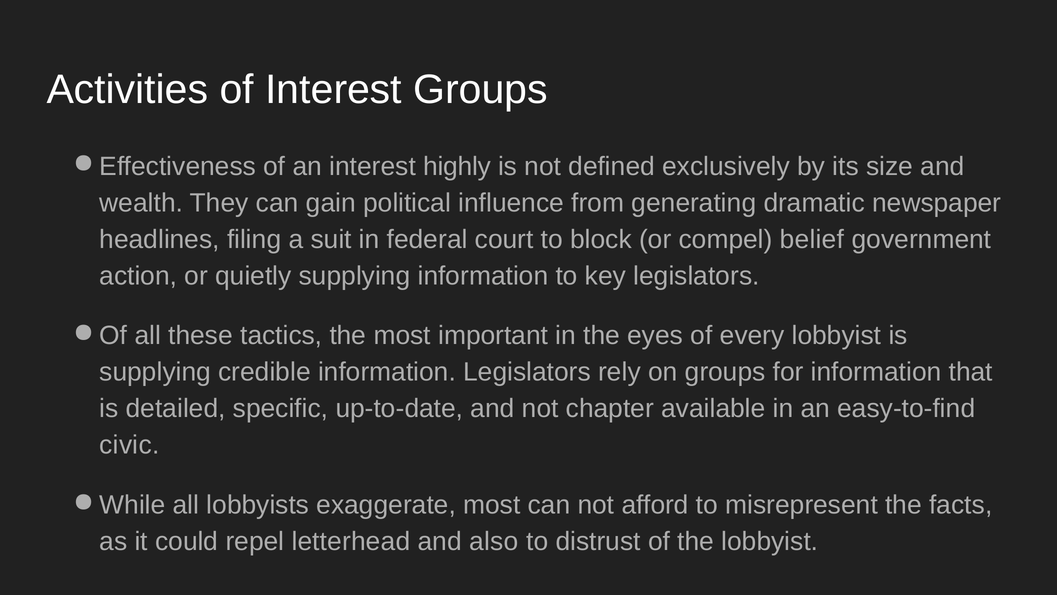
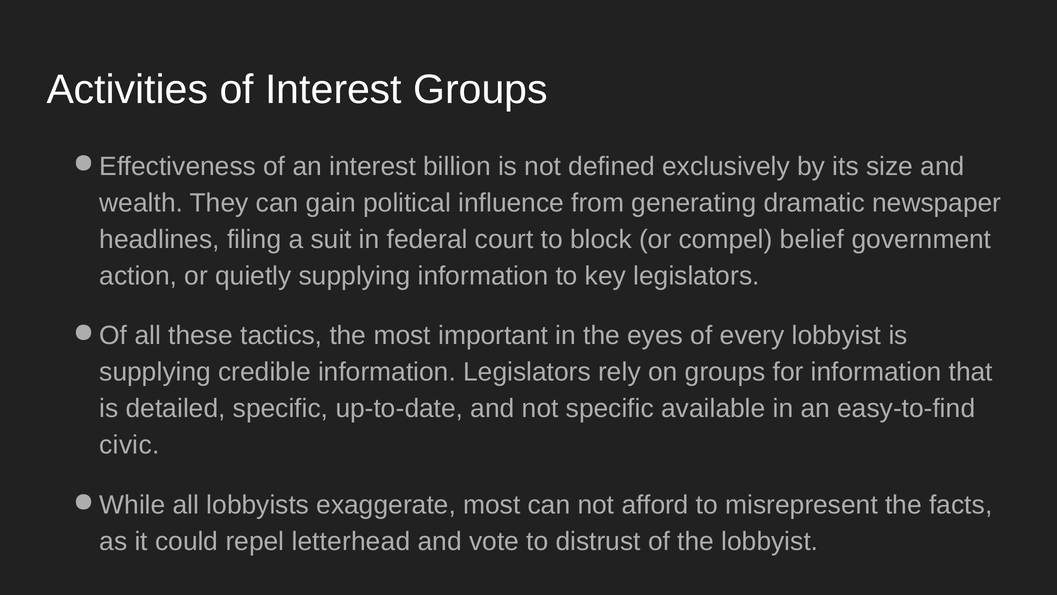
highly: highly -> billion (457, 166)
not chapter: chapter -> specific (610, 408)
also: also -> vote (494, 541)
